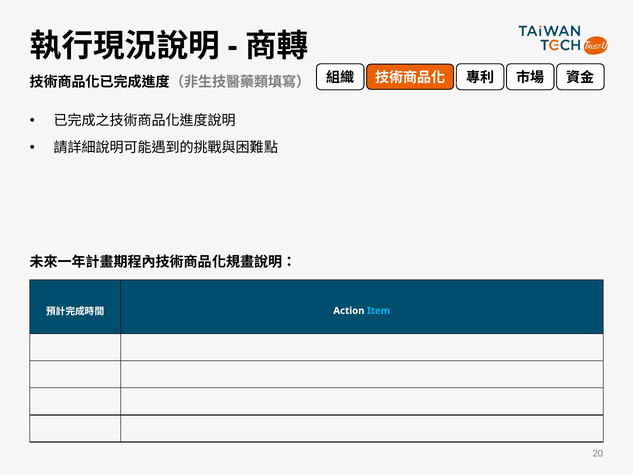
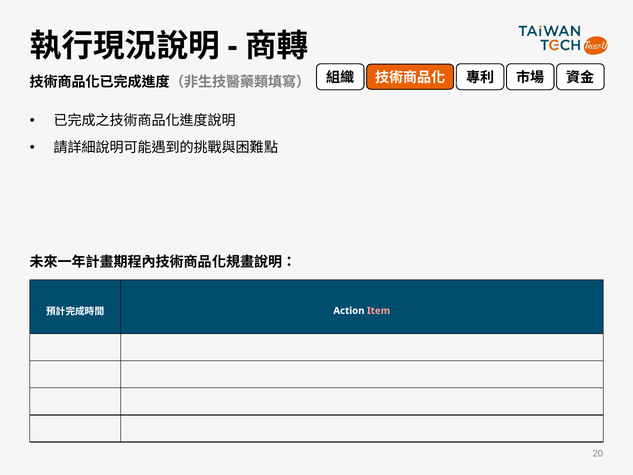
Item colour: light blue -> pink (379, 311)
